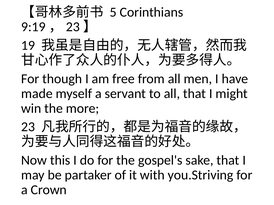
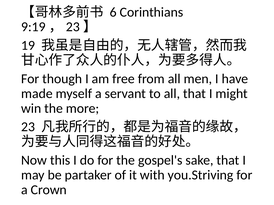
5: 5 -> 6 (113, 12)
